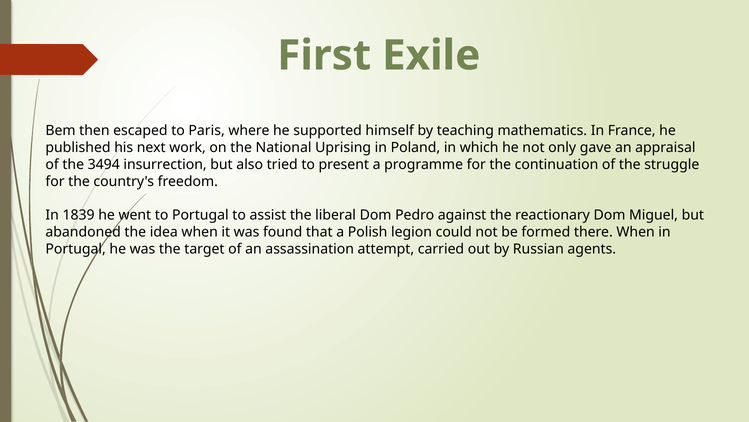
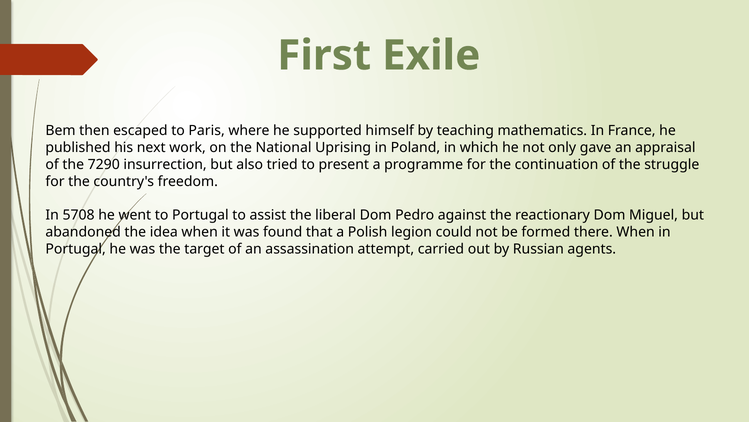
3494: 3494 -> 7290 (104, 164)
1839: 1839 -> 5708 (79, 215)
